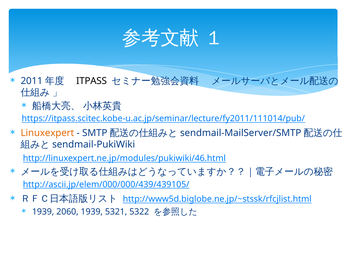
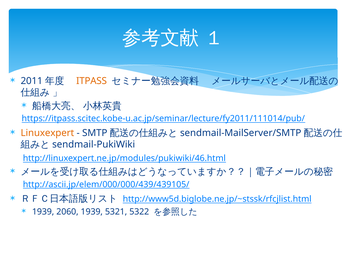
ITPASS colour: black -> orange (92, 81)
